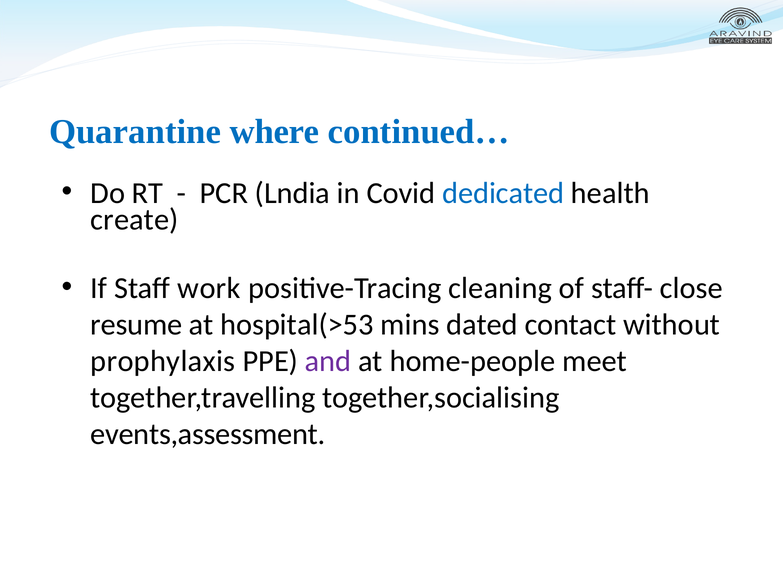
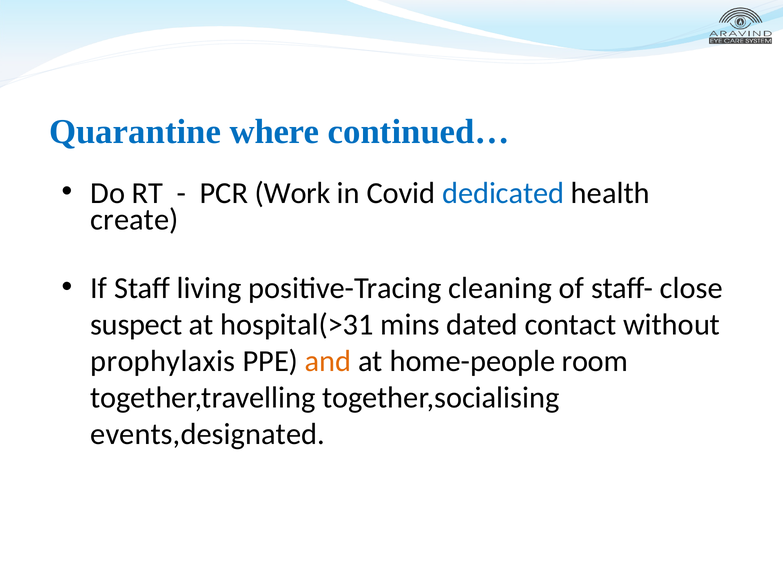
Lndia: Lndia -> Work (293, 193)
work: work -> living (209, 288)
resume: resume -> suspect (136, 324)
hospital(>53: hospital(>53 -> hospital(>31 (297, 324)
and colour: purple -> orange (328, 361)
meet: meet -> room (595, 361)
events,assessment: events,assessment -> events,designated (208, 433)
